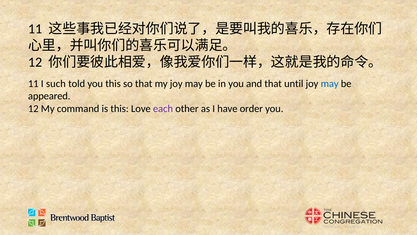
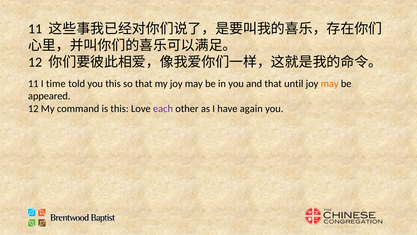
such: such -> time (56, 83)
may colour: blue -> orange (330, 83)
order: order -> again (251, 108)
